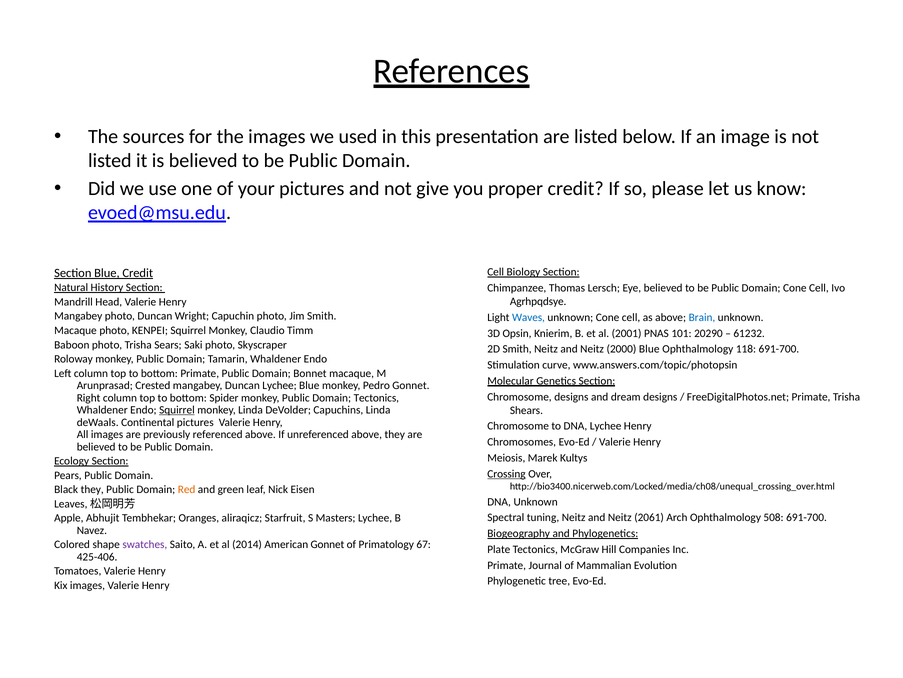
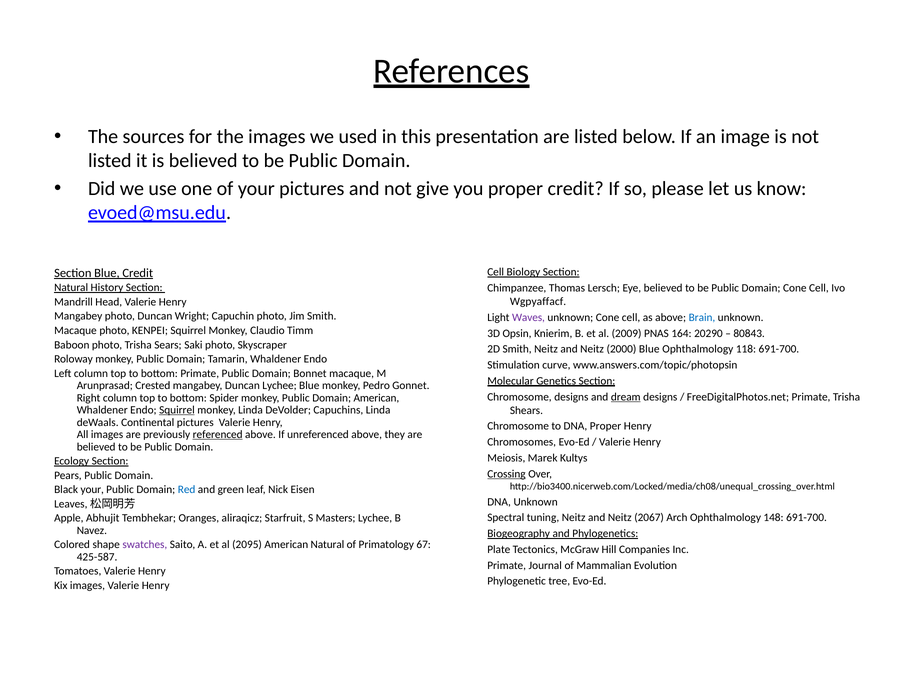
Agrhpqdsye: Agrhpqdsye -> Wgpyaffacf (538, 301)
Waves colour: blue -> purple (528, 317)
2001: 2001 -> 2009 (627, 333)
101: 101 -> 164 (681, 333)
61232: 61232 -> 80843 (749, 333)
dream underline: none -> present (626, 396)
Domain Tectonics: Tectonics -> American (376, 397)
DNA Lychee: Lychee -> Proper (606, 426)
referenced underline: none -> present (218, 434)
Black they: they -> your (92, 489)
Red colour: orange -> blue (187, 489)
2061: 2061 -> 2067 (649, 517)
508: 508 -> 148 (774, 517)
2014: 2014 -> 2095 (247, 544)
American Gonnet: Gonnet -> Natural (327, 544)
425-406: 425-406 -> 425-587 (97, 556)
